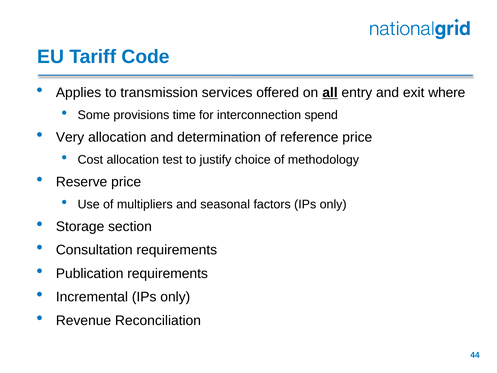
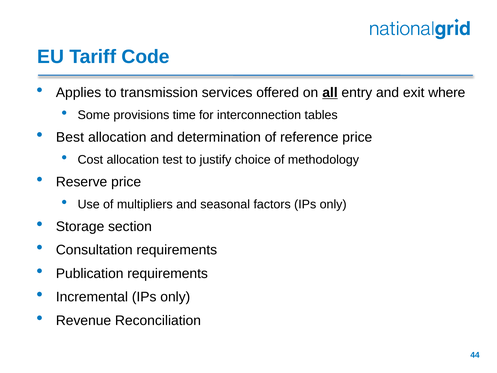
spend: spend -> tables (321, 115)
Very: Very -> Best (70, 137)
